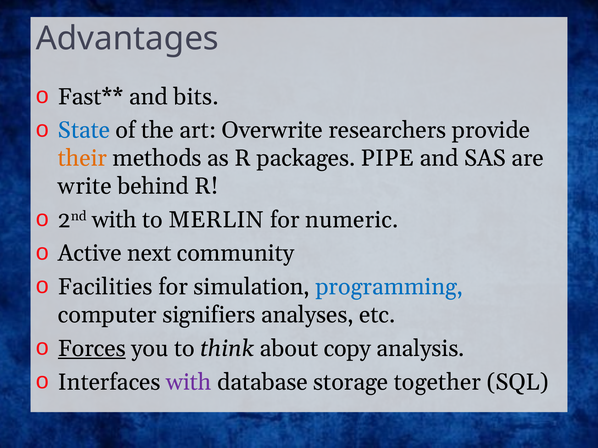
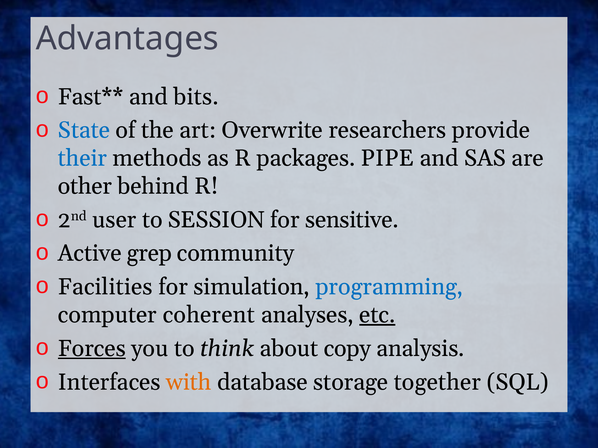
their colour: orange -> blue (82, 158)
write: write -> other (85, 186)
2nd with: with -> user (114, 220)
MERLIN: MERLIN -> SESSION (216, 220)
numeric: numeric -> sensitive (352, 220)
next: next -> grep (149, 254)
signifiers: signifiers -> coherent (209, 315)
etc underline: none -> present (377, 315)
with colour: purple -> orange (189, 382)
